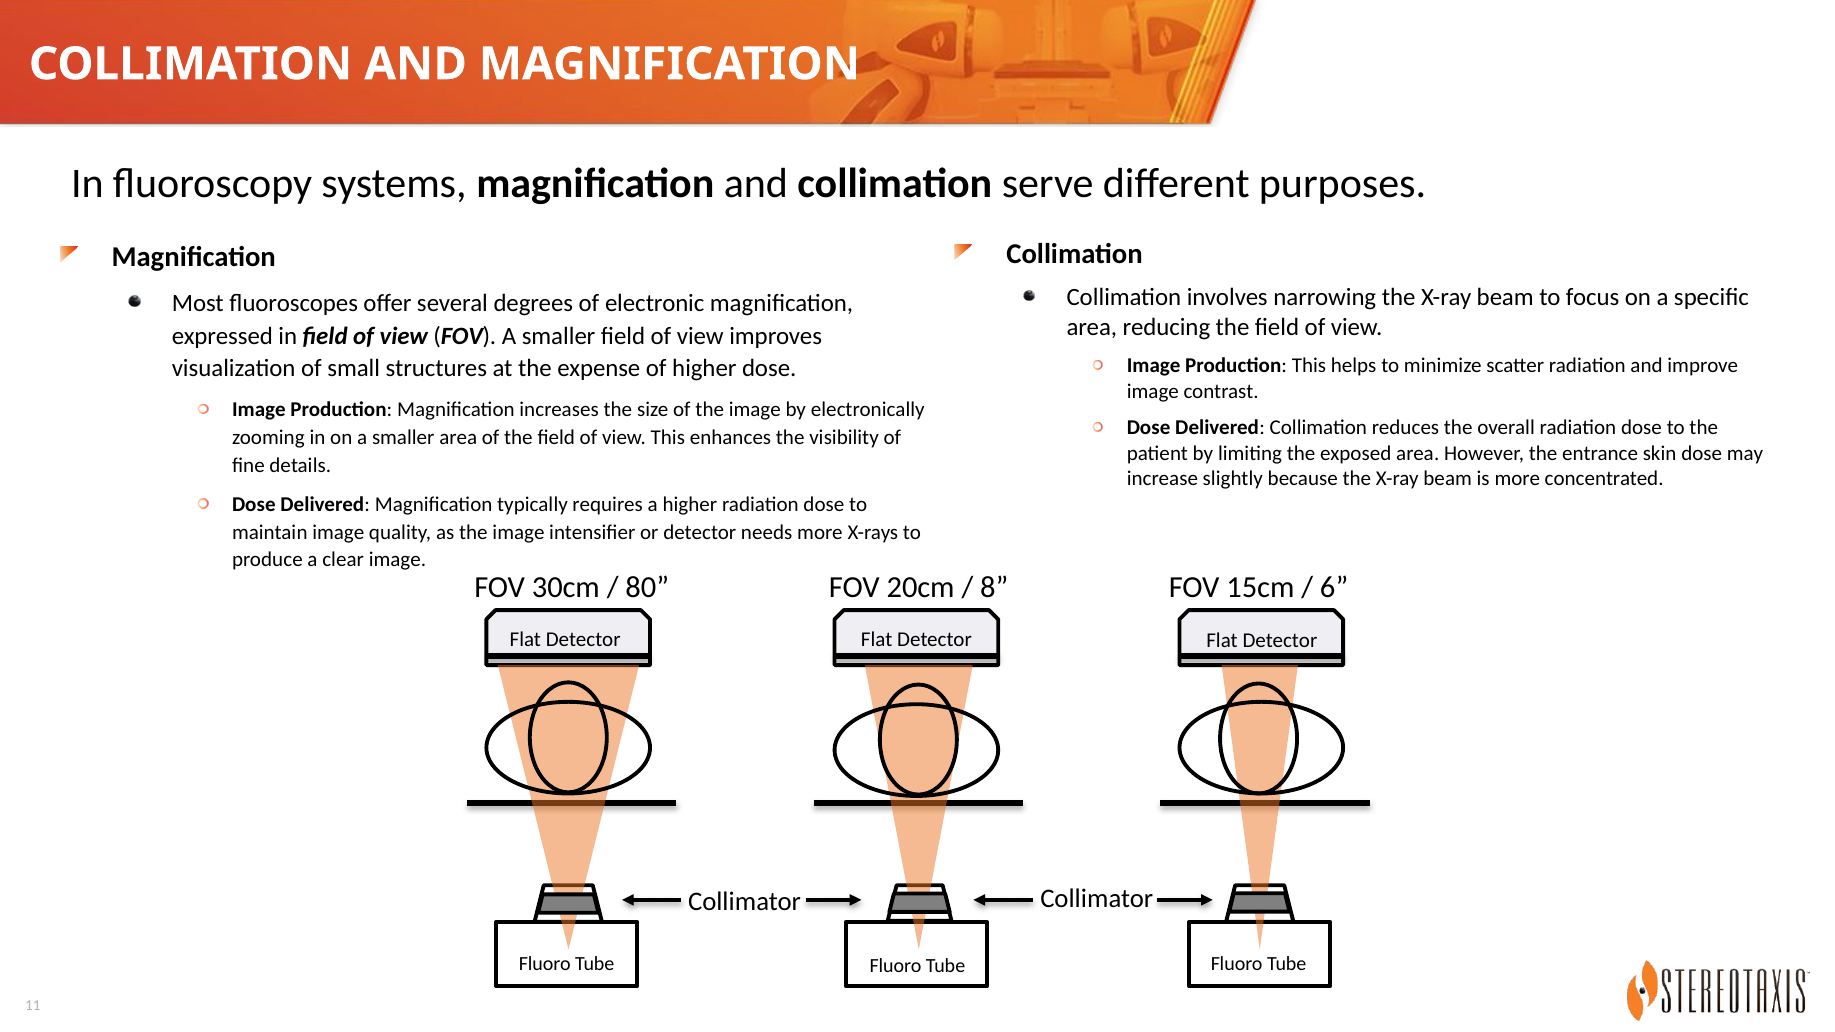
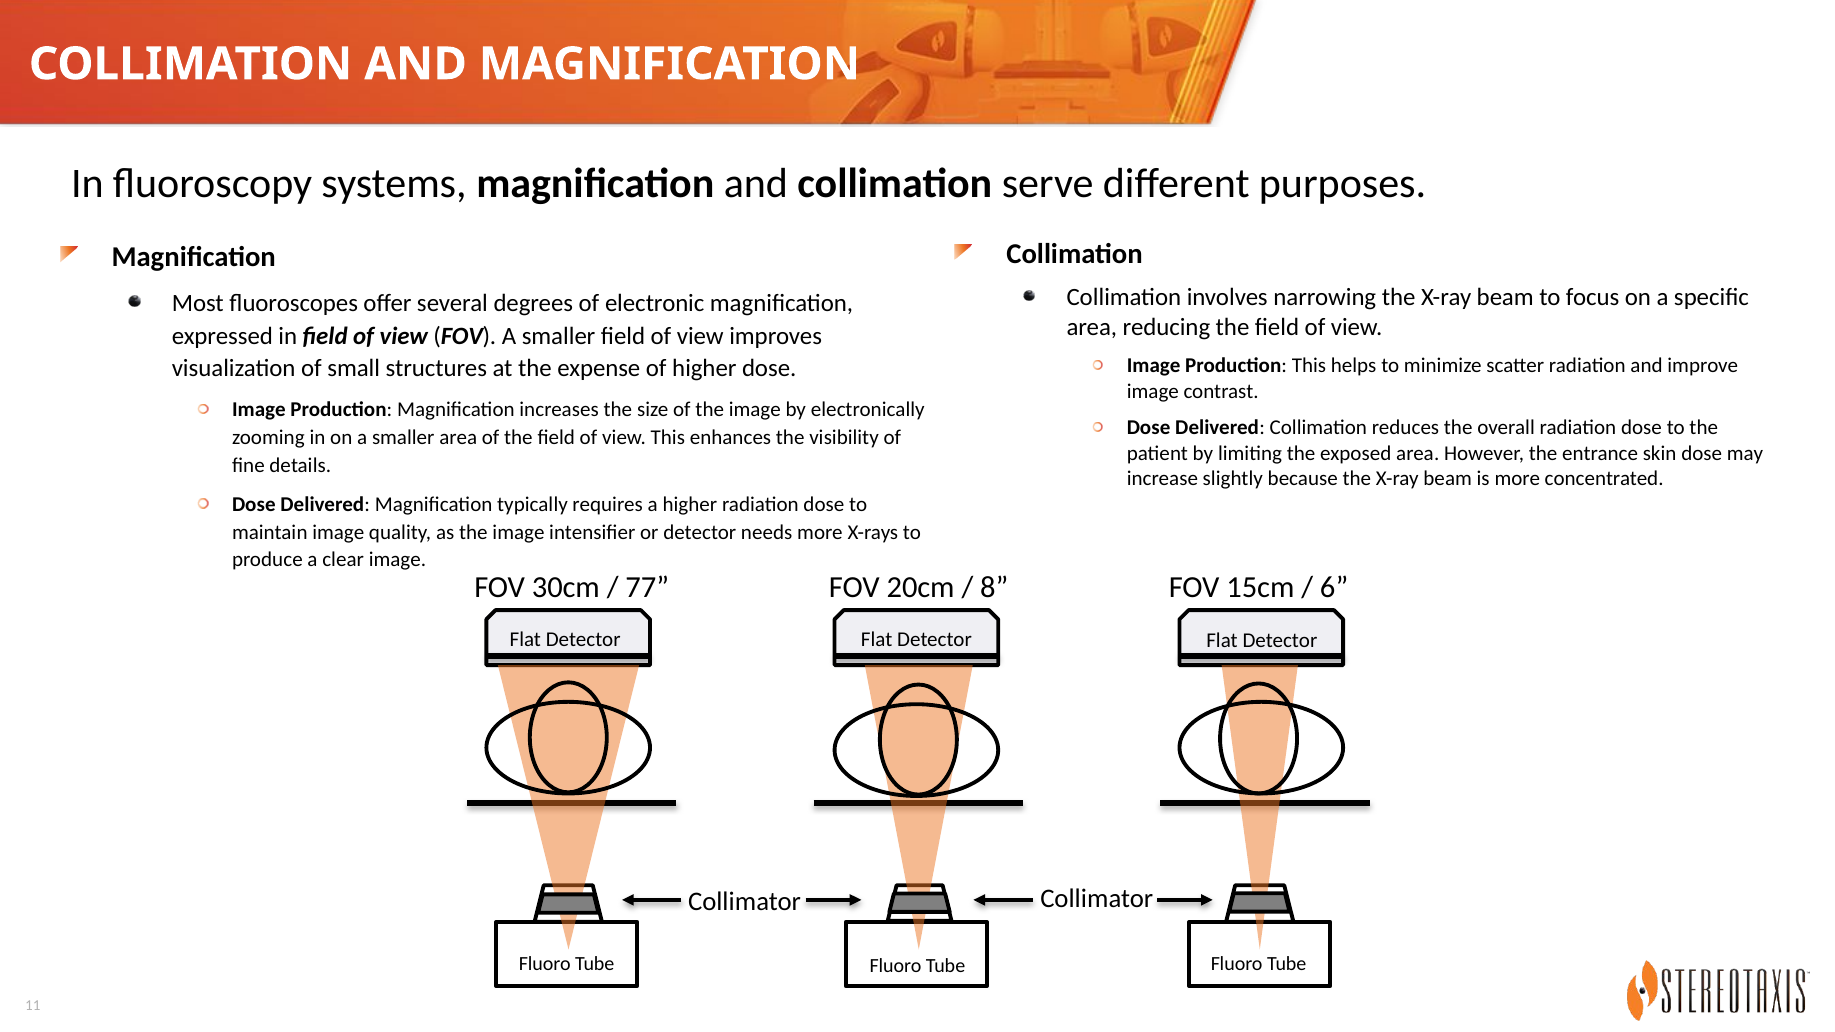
80: 80 -> 77 (647, 588)
